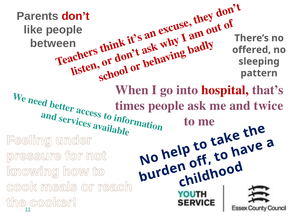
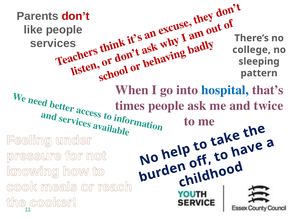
between: between -> services (53, 43)
offered: offered -> college (252, 50)
hospital colour: red -> blue (225, 90)
